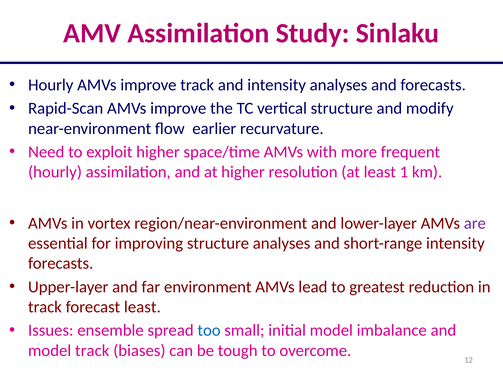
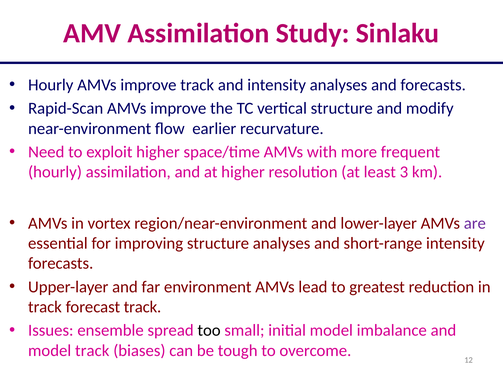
1: 1 -> 3 (404, 172)
forecast least: least -> track (143, 307)
too colour: blue -> black (209, 331)
